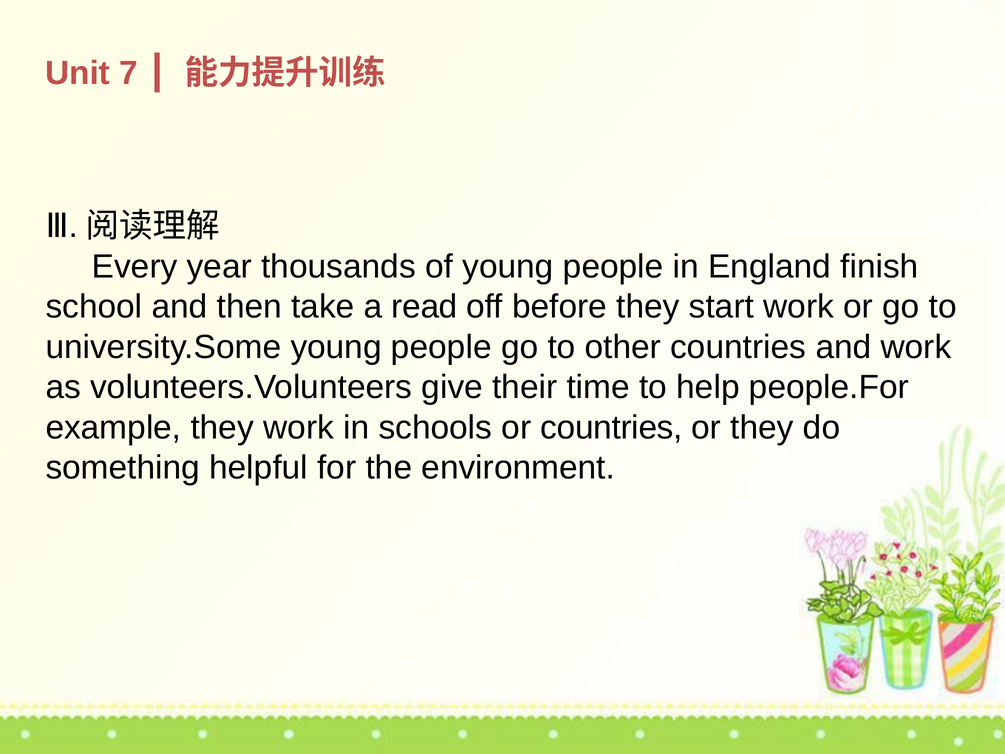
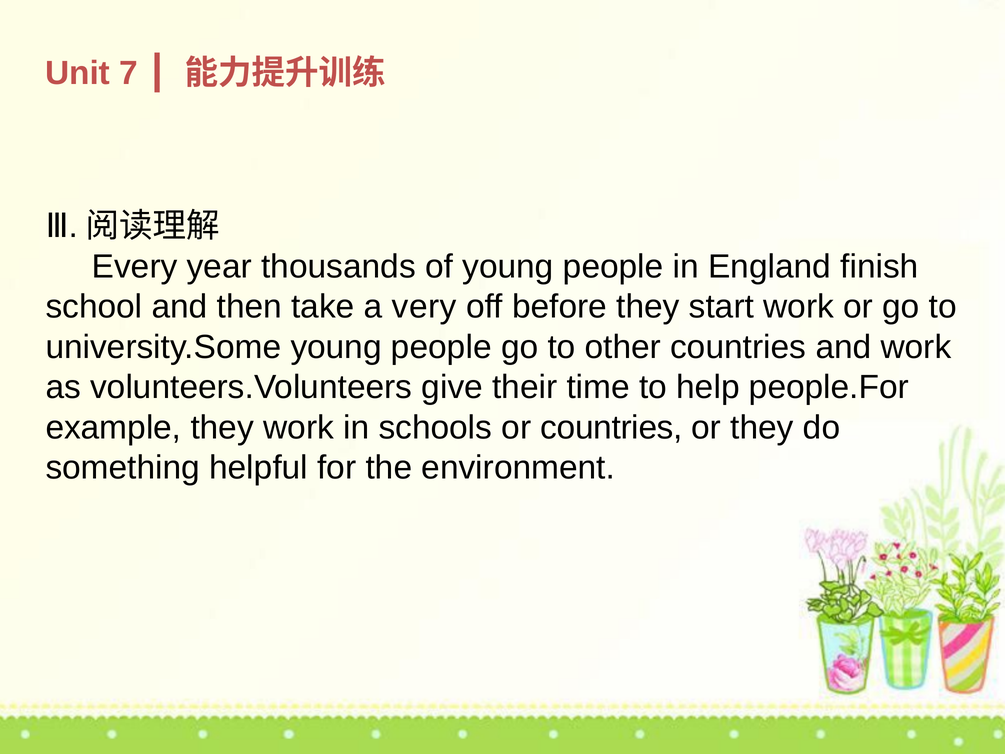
read: read -> very (424, 307)
